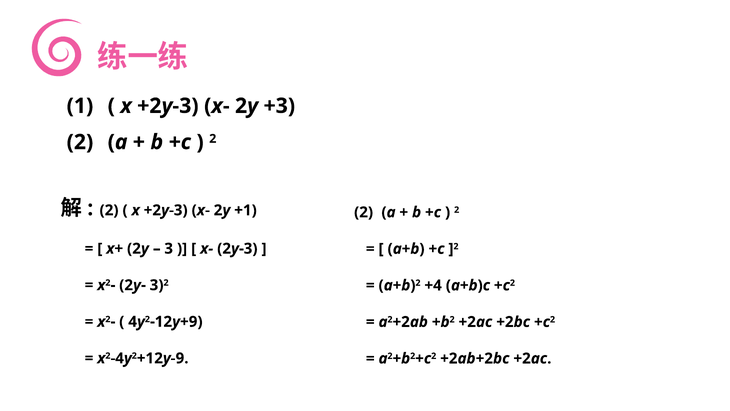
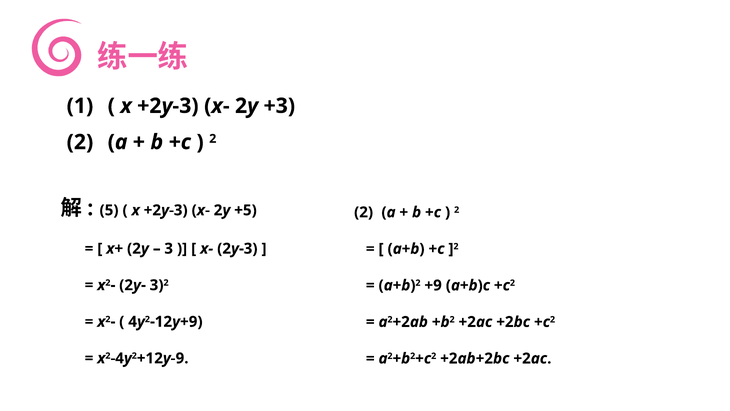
2: 2 -> 5 (109, 210)
+1: +1 -> +5 (246, 210)
+4: +4 -> +9 (433, 285)
